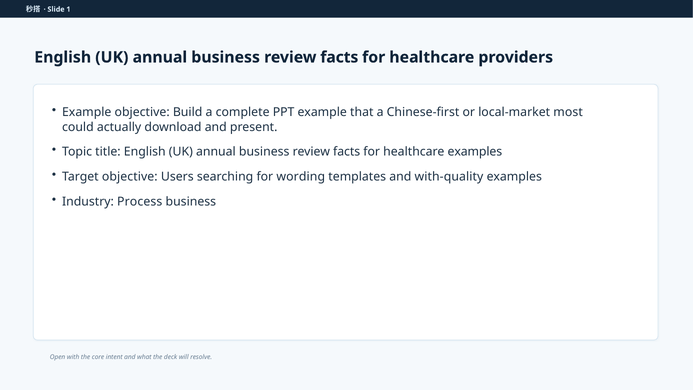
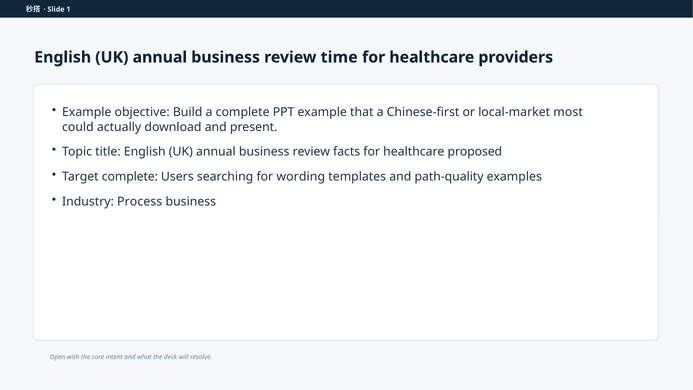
facts: facts -> time (339, 57)
healthcare examples: examples -> proposed (475, 152)
Target objective: objective -> complete (130, 177)
with-quality: with-quality -> path-quality (449, 177)
